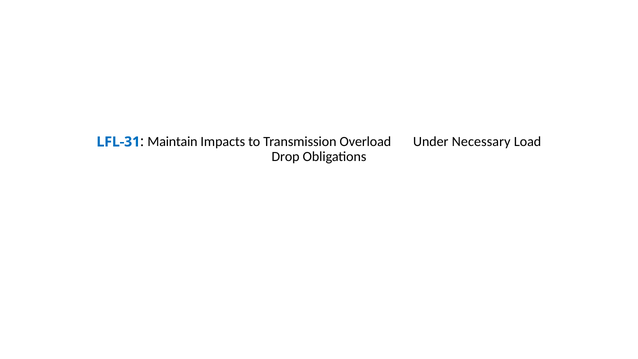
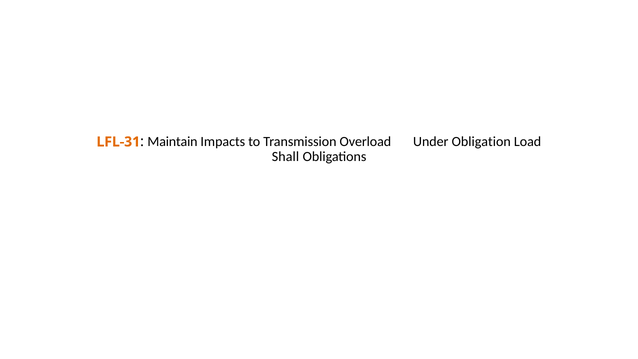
LFL-31 colour: blue -> orange (118, 142)
Necessary: Necessary -> Obligation (481, 142)
Drop: Drop -> Shall (285, 157)
